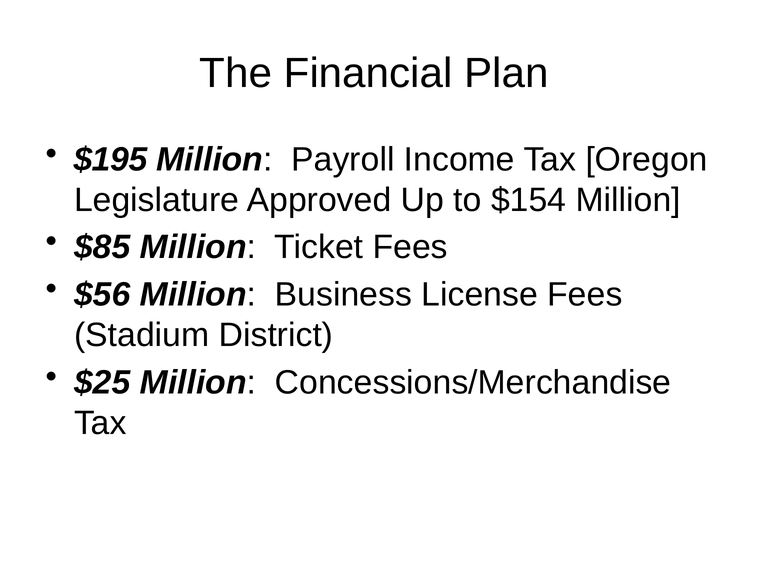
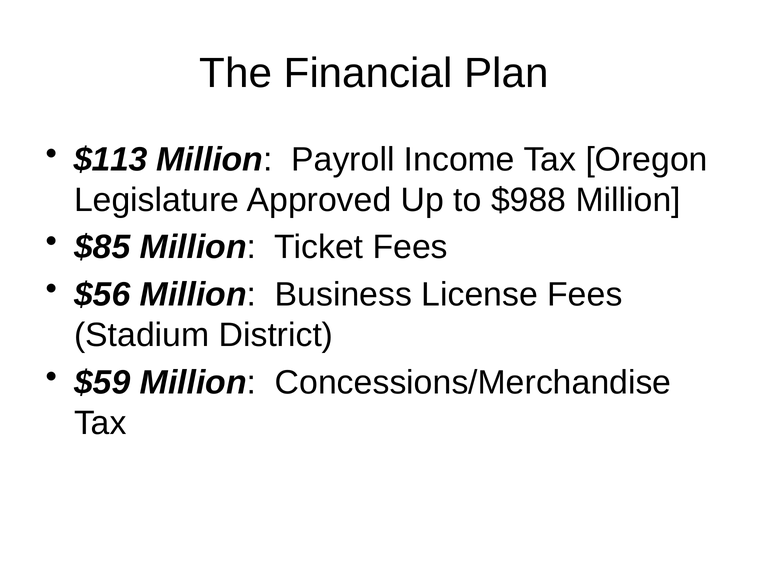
$195: $195 -> $113 (111, 159)
$154: $154 -> $988 (529, 200)
$25: $25 -> $59 (102, 382)
